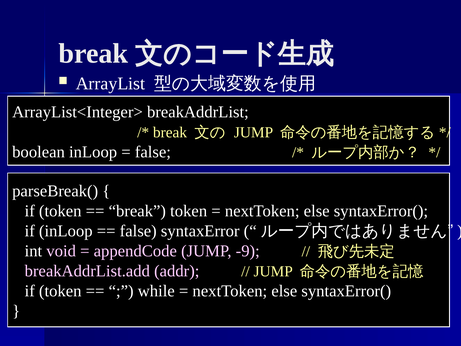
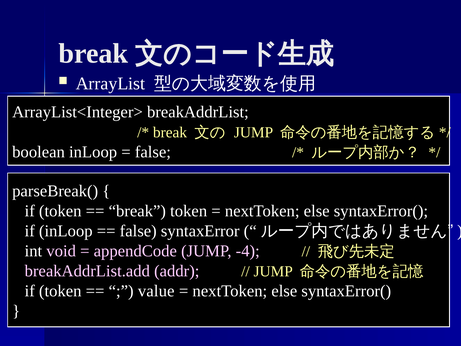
-9: -9 -> -4 (248, 251)
while: while -> value (156, 291)
